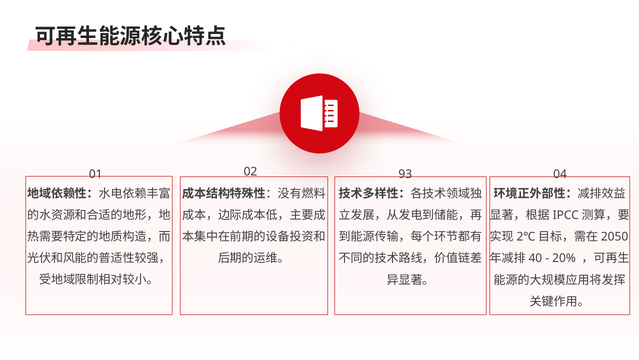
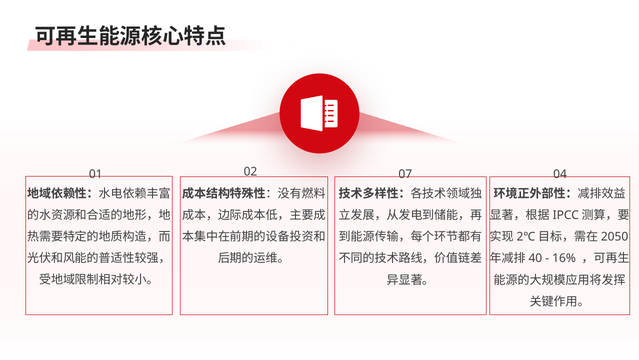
93: 93 -> 07 (405, 174)
20%: 20% -> 16% (564, 258)
